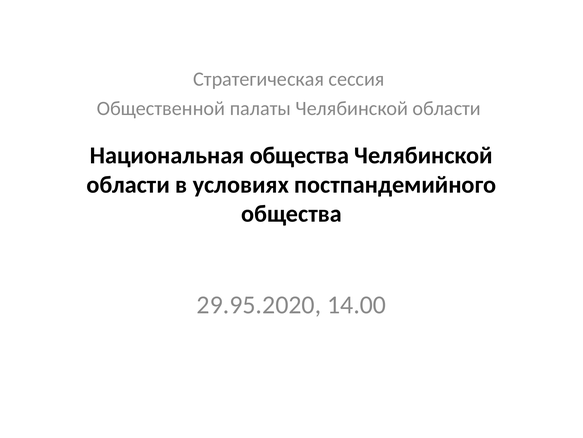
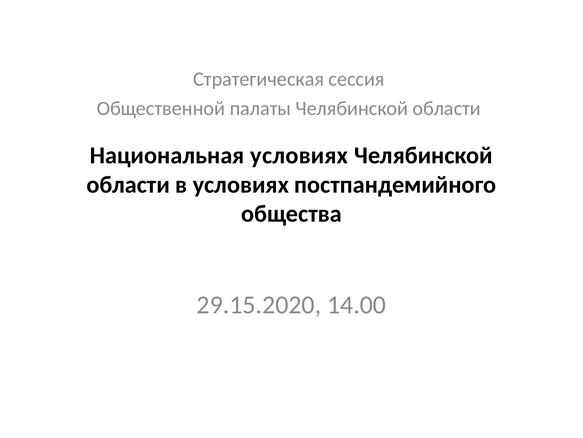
Национальная общества: общества -> условиях (299, 155)
29.95.2020: 29.95.2020 -> 29.15.2020 (259, 304)
